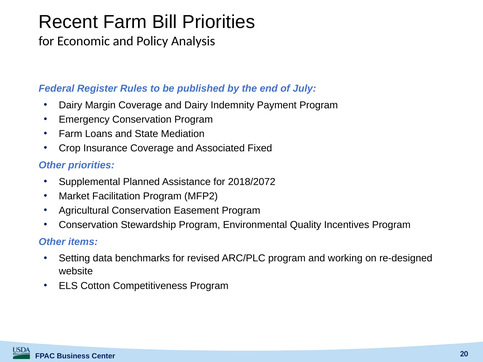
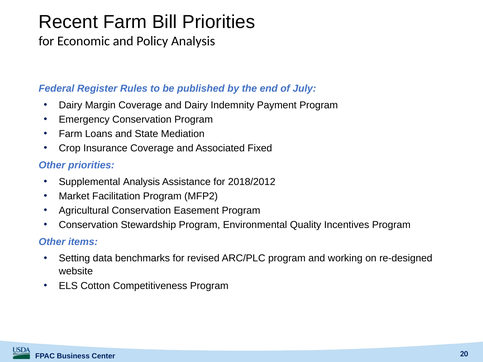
Supplemental Planned: Planned -> Analysis (141, 182)
2018/2072: 2018/2072 -> 2018/2012 (252, 182)
